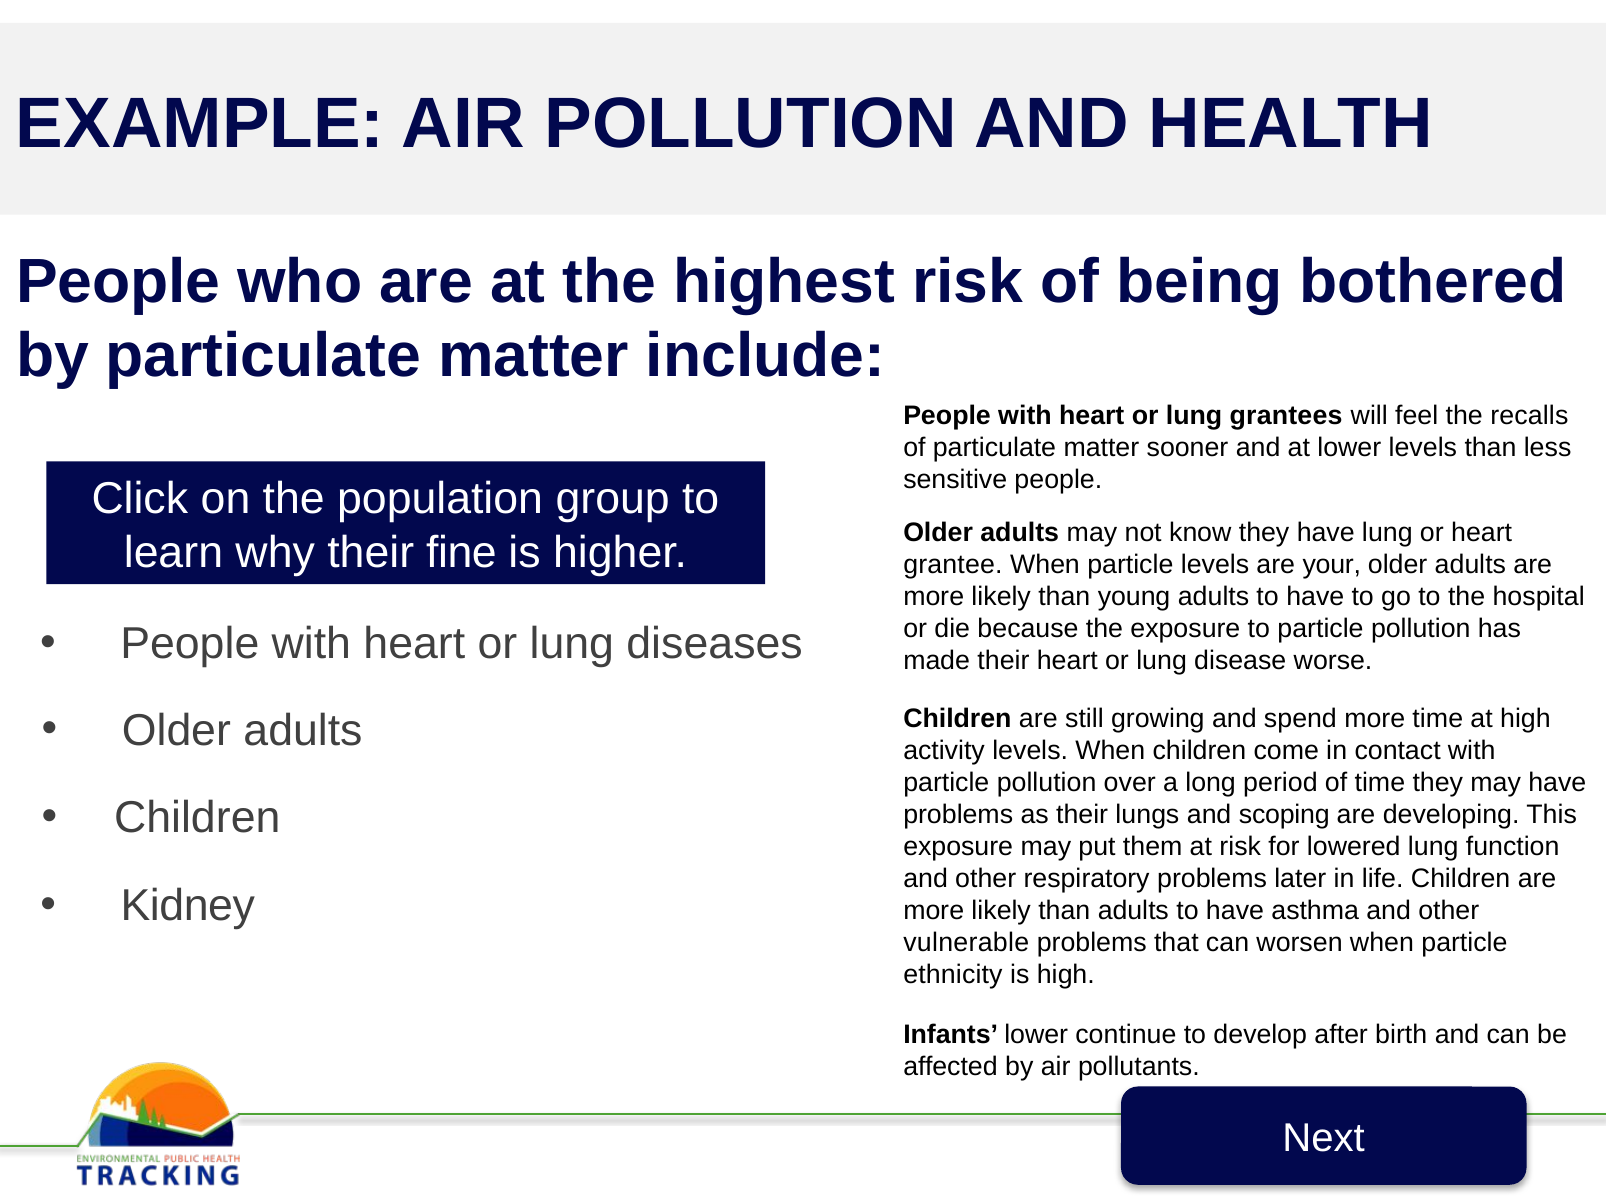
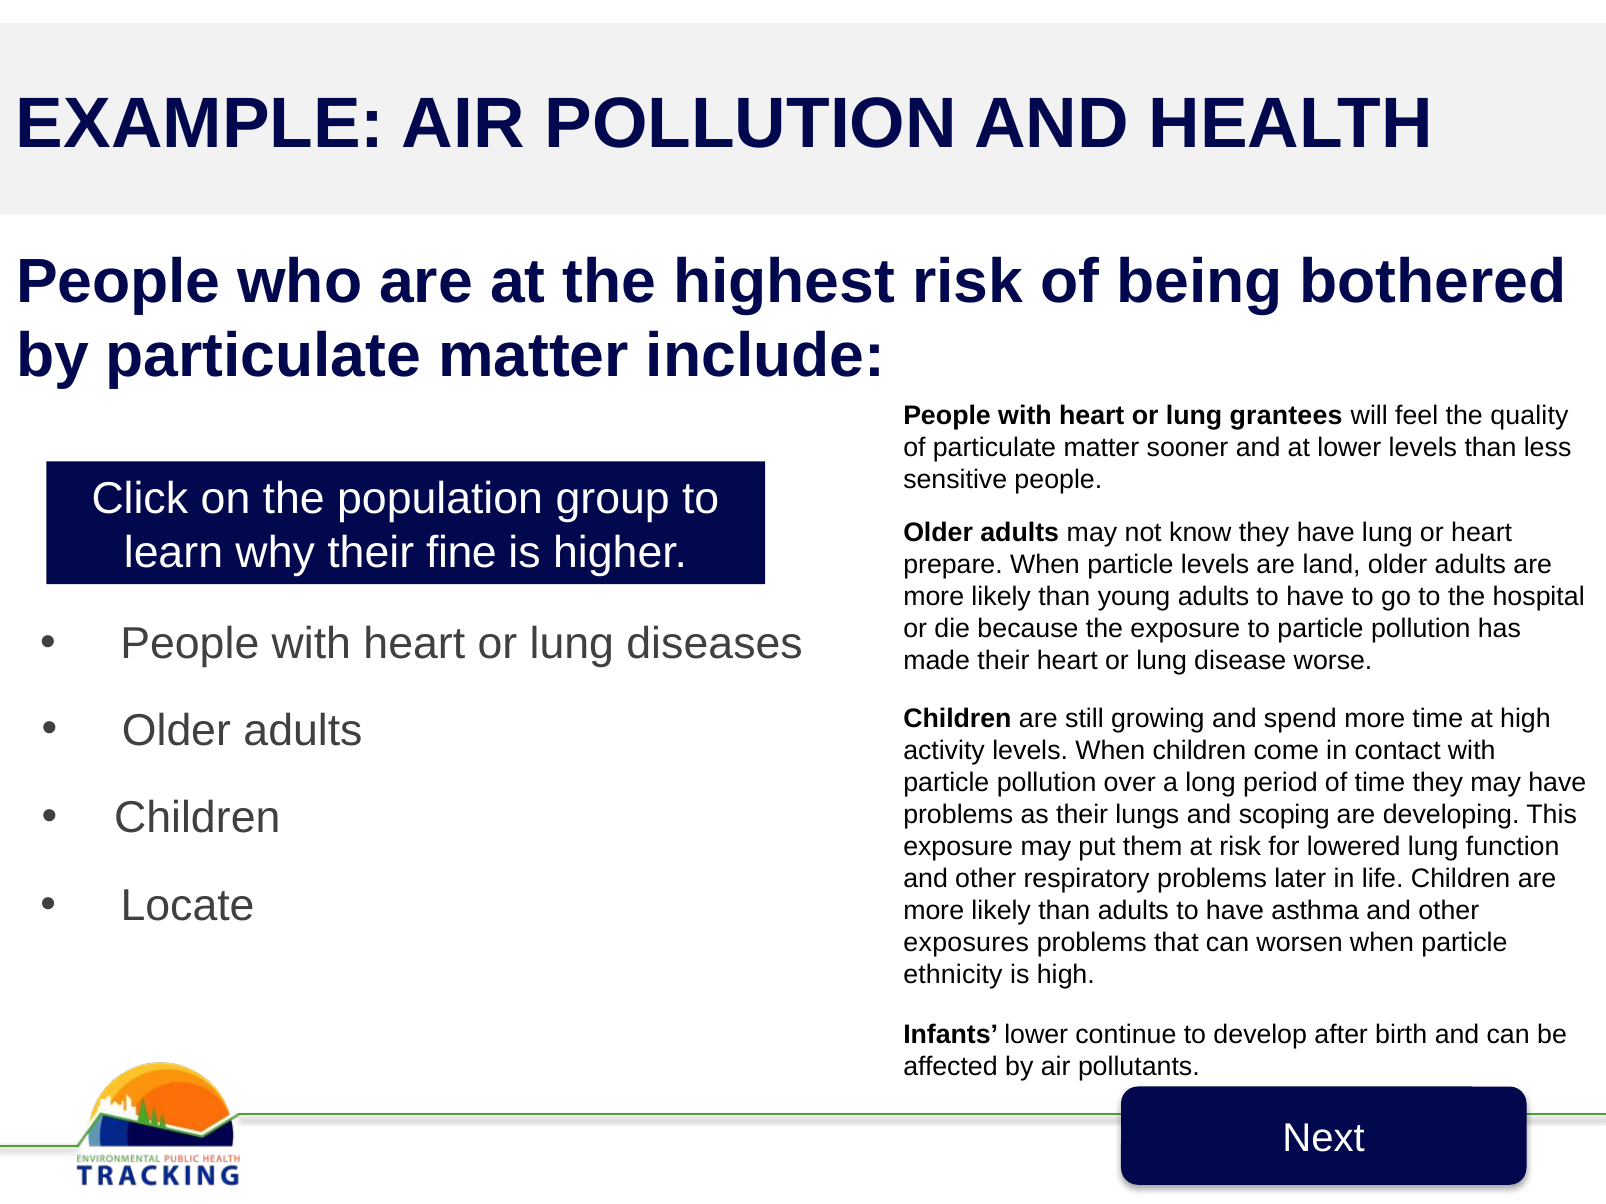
recalls: recalls -> quality (1529, 416)
grantee: grantee -> prepare (953, 565)
your: your -> land (1332, 565)
Kidney: Kidney -> Locate (188, 907)
vulnerable: vulnerable -> exposures (966, 943)
